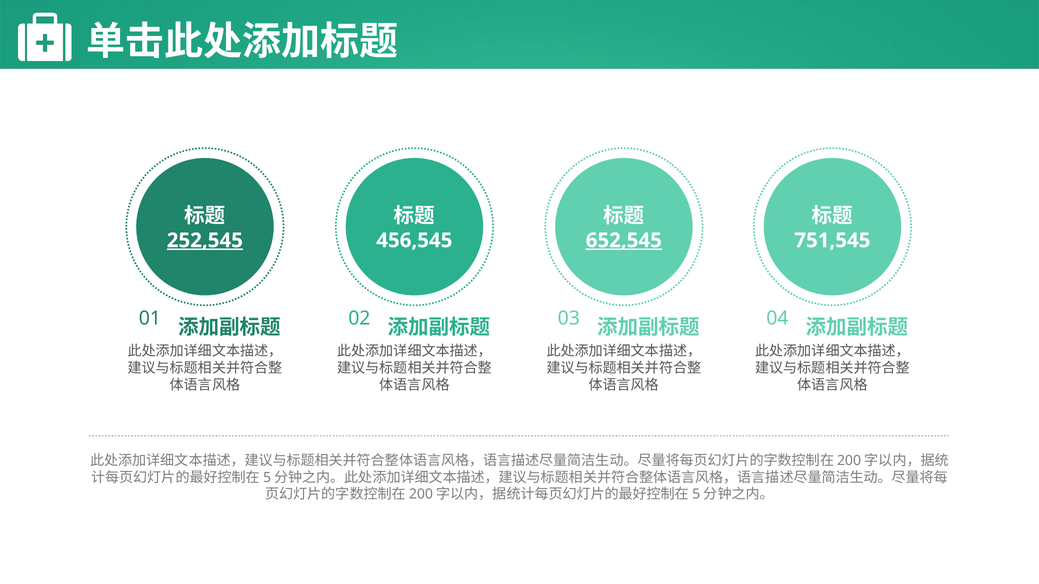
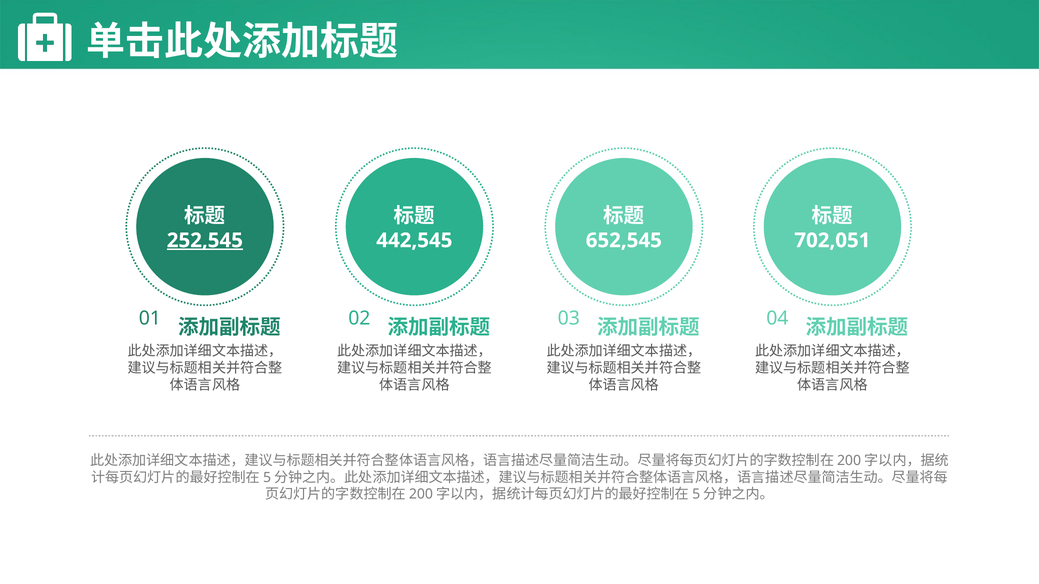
456,545: 456,545 -> 442,545 (414, 241)
652,545 underline: present -> none (624, 241)
751,545: 751,545 -> 702,051 (832, 241)
